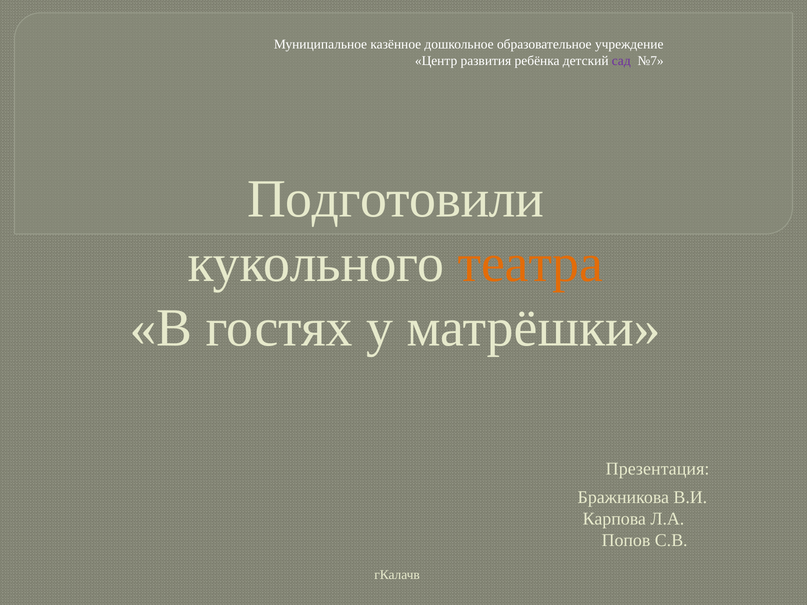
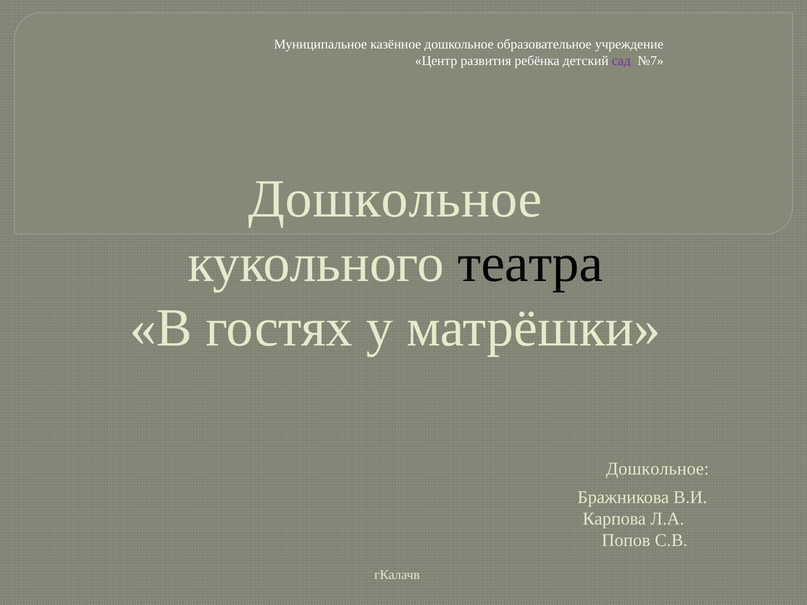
Подготовили: Подготовили -> Дошкольное (395, 199)
театра colour: orange -> black (530, 263)
Презентация: Презентация -> Дошкольное (658, 469)
